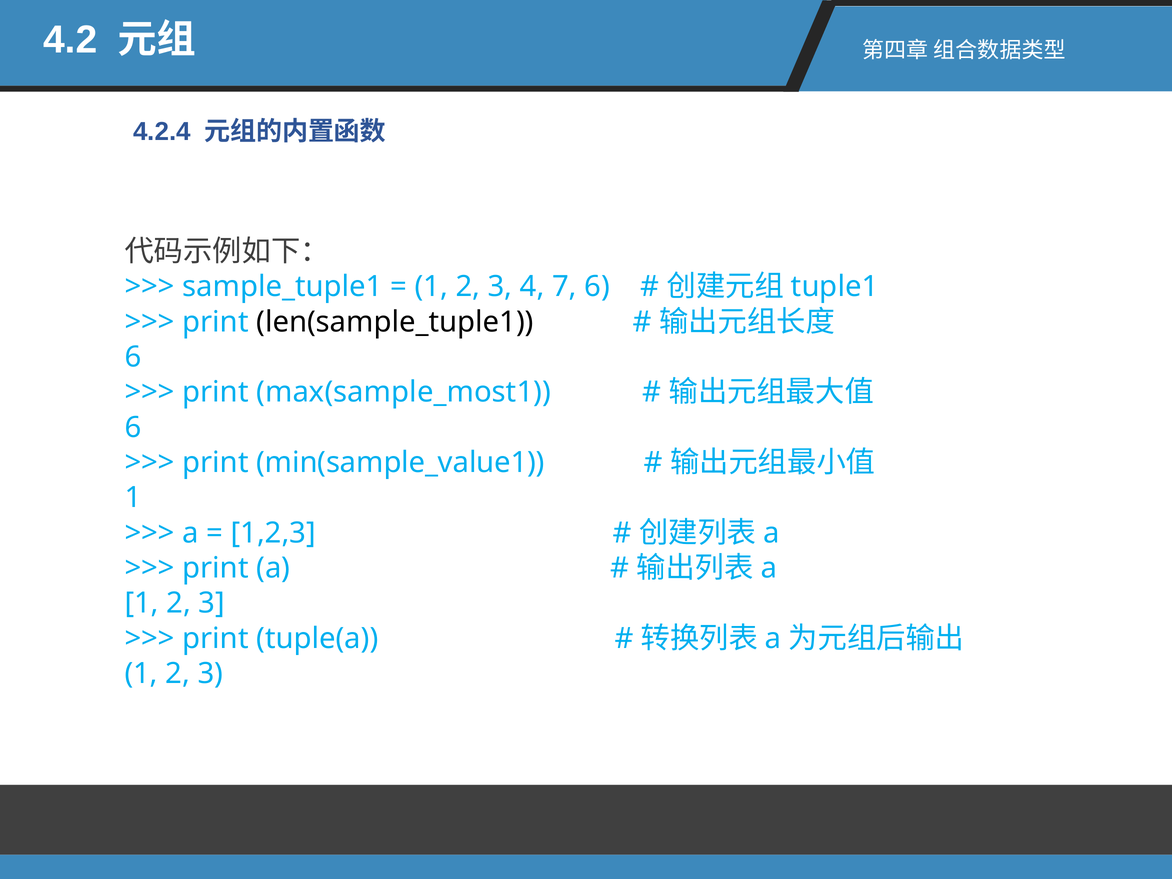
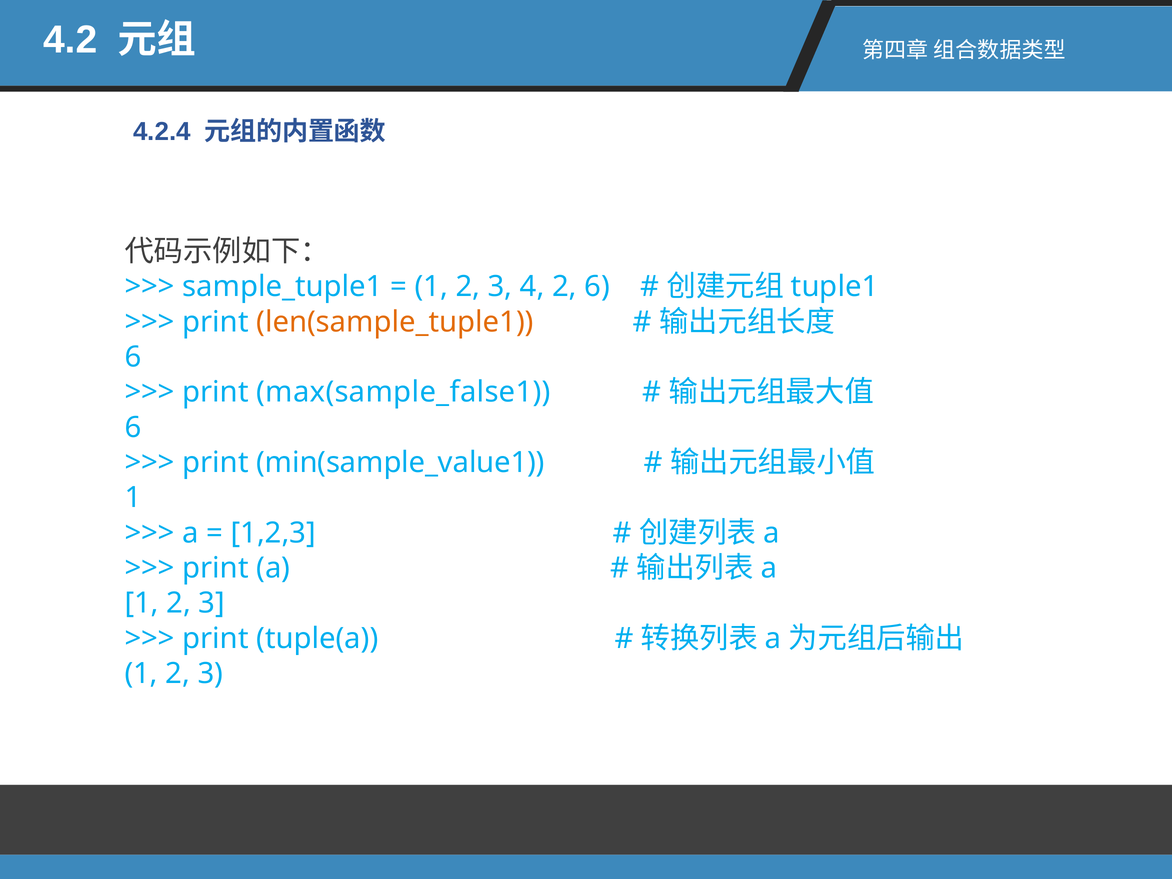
4 7: 7 -> 2 (564, 287)
len(sample_tuple1 colour: black -> orange (395, 322)
max(sample_most1: max(sample_most1 -> max(sample_false1 (403, 392)
